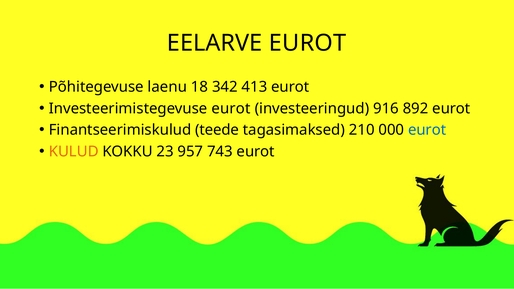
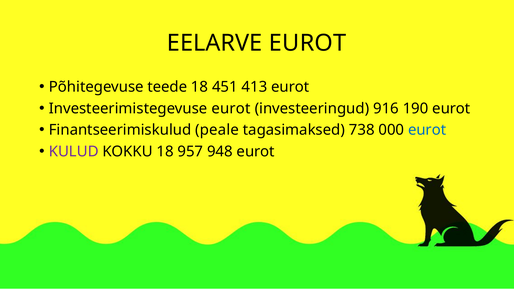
laenu: laenu -> teede (167, 87)
342: 342 -> 451 (225, 87)
892: 892 -> 190 (416, 108)
teede: teede -> peale (217, 130)
210: 210 -> 738 (362, 130)
KULUD colour: orange -> purple (74, 152)
KOKKU 23: 23 -> 18 (165, 152)
743: 743 -> 948 (220, 152)
